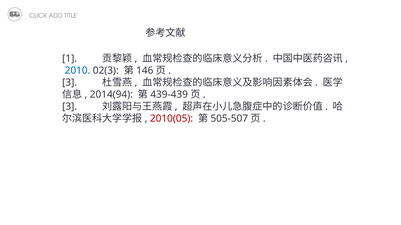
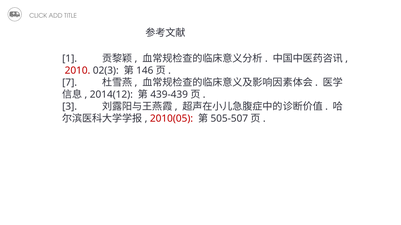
2010 colour: blue -> red (77, 71)
3: 3 -> 7 (70, 83)
2014(94: 2014(94 -> 2014(12 (111, 95)
